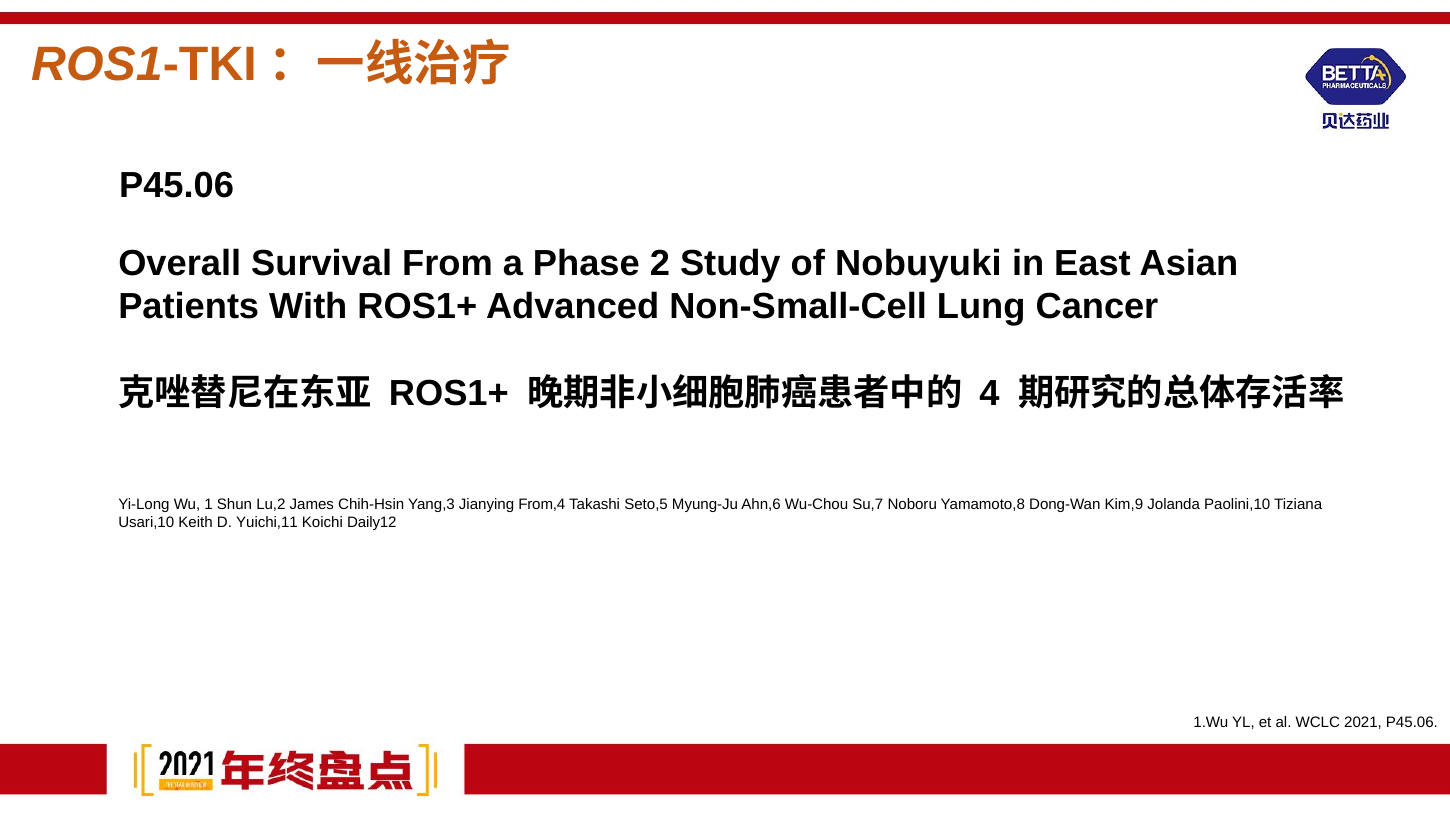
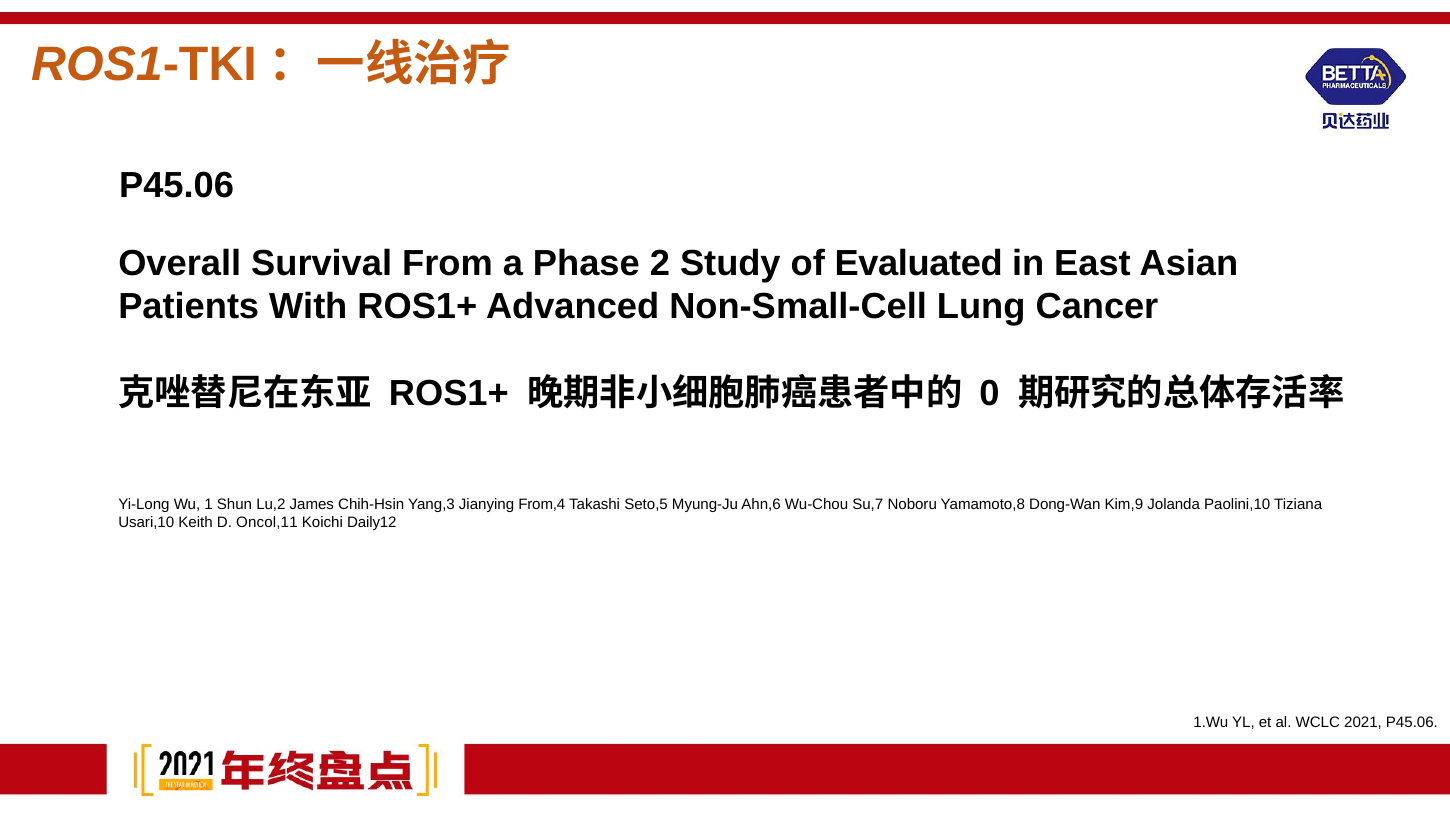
Nobuyuki: Nobuyuki -> Evaluated (919, 263)
4: 4 -> 0 (989, 394)
Yuichi,11: Yuichi,11 -> Oncol,11 (267, 523)
